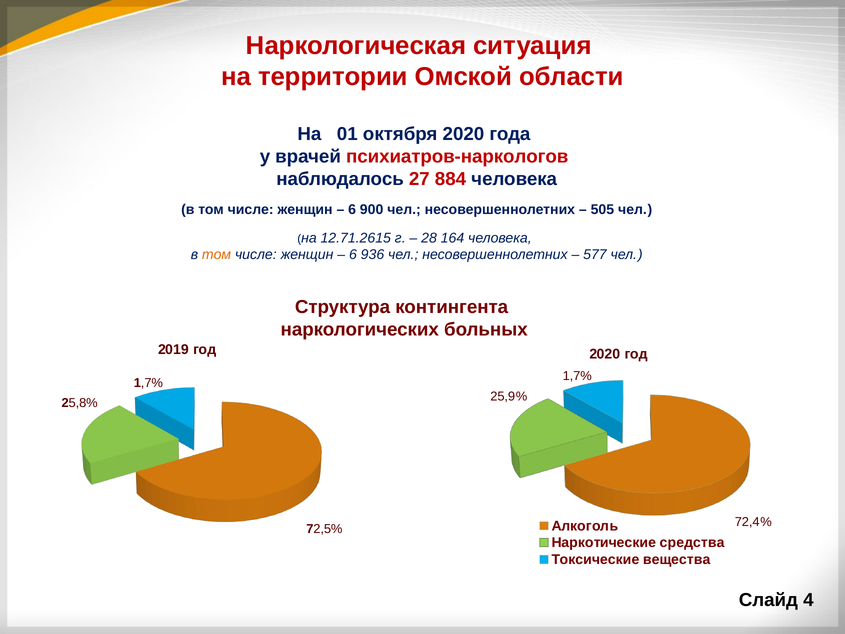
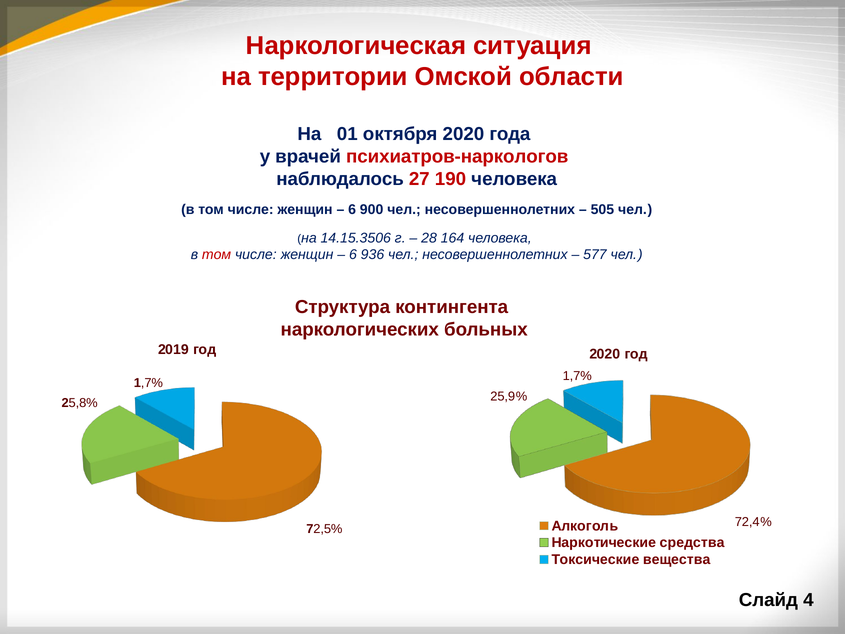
884: 884 -> 190 (450, 179)
12.71.2615: 12.71.2615 -> 14.15.3506 (356, 238)
том colour: orange -> red (217, 255)
